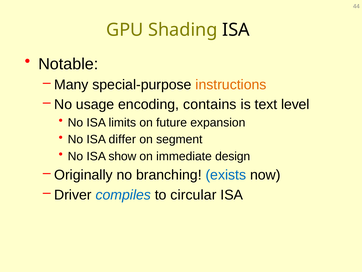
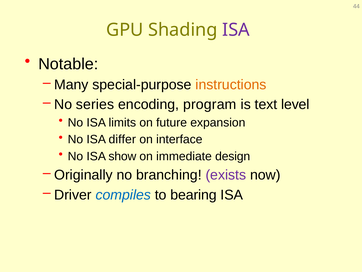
ISA colour: black -> purple (236, 30)
usage: usage -> series (95, 104)
contains: contains -> program (210, 104)
segment: segment -> interface (179, 139)
exists colour: blue -> purple (226, 175)
circular: circular -> bearing (194, 194)
